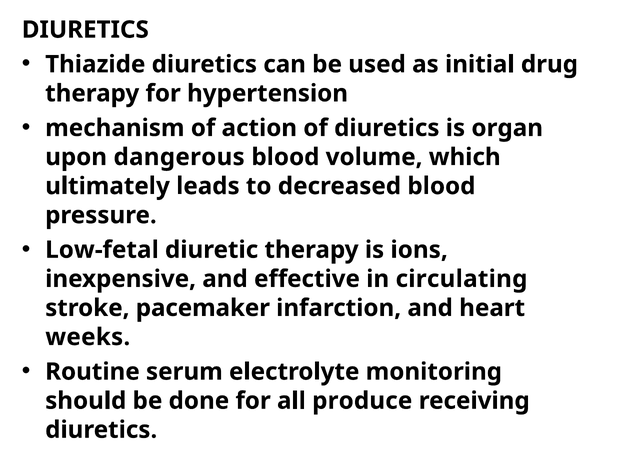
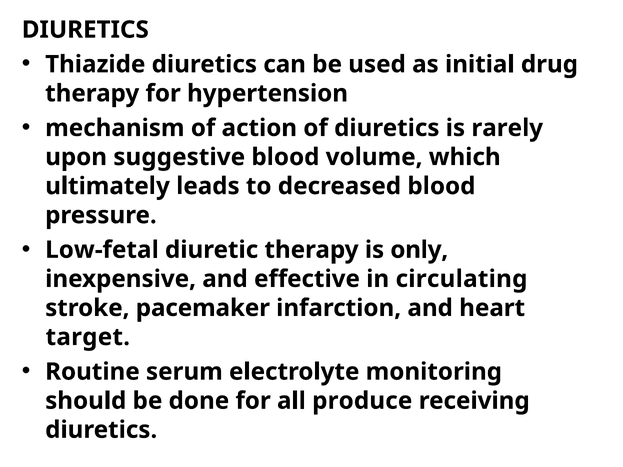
organ: organ -> rarely (507, 128)
dangerous: dangerous -> suggestive (179, 157)
ions: ions -> only (419, 250)
weeks: weeks -> target (88, 337)
